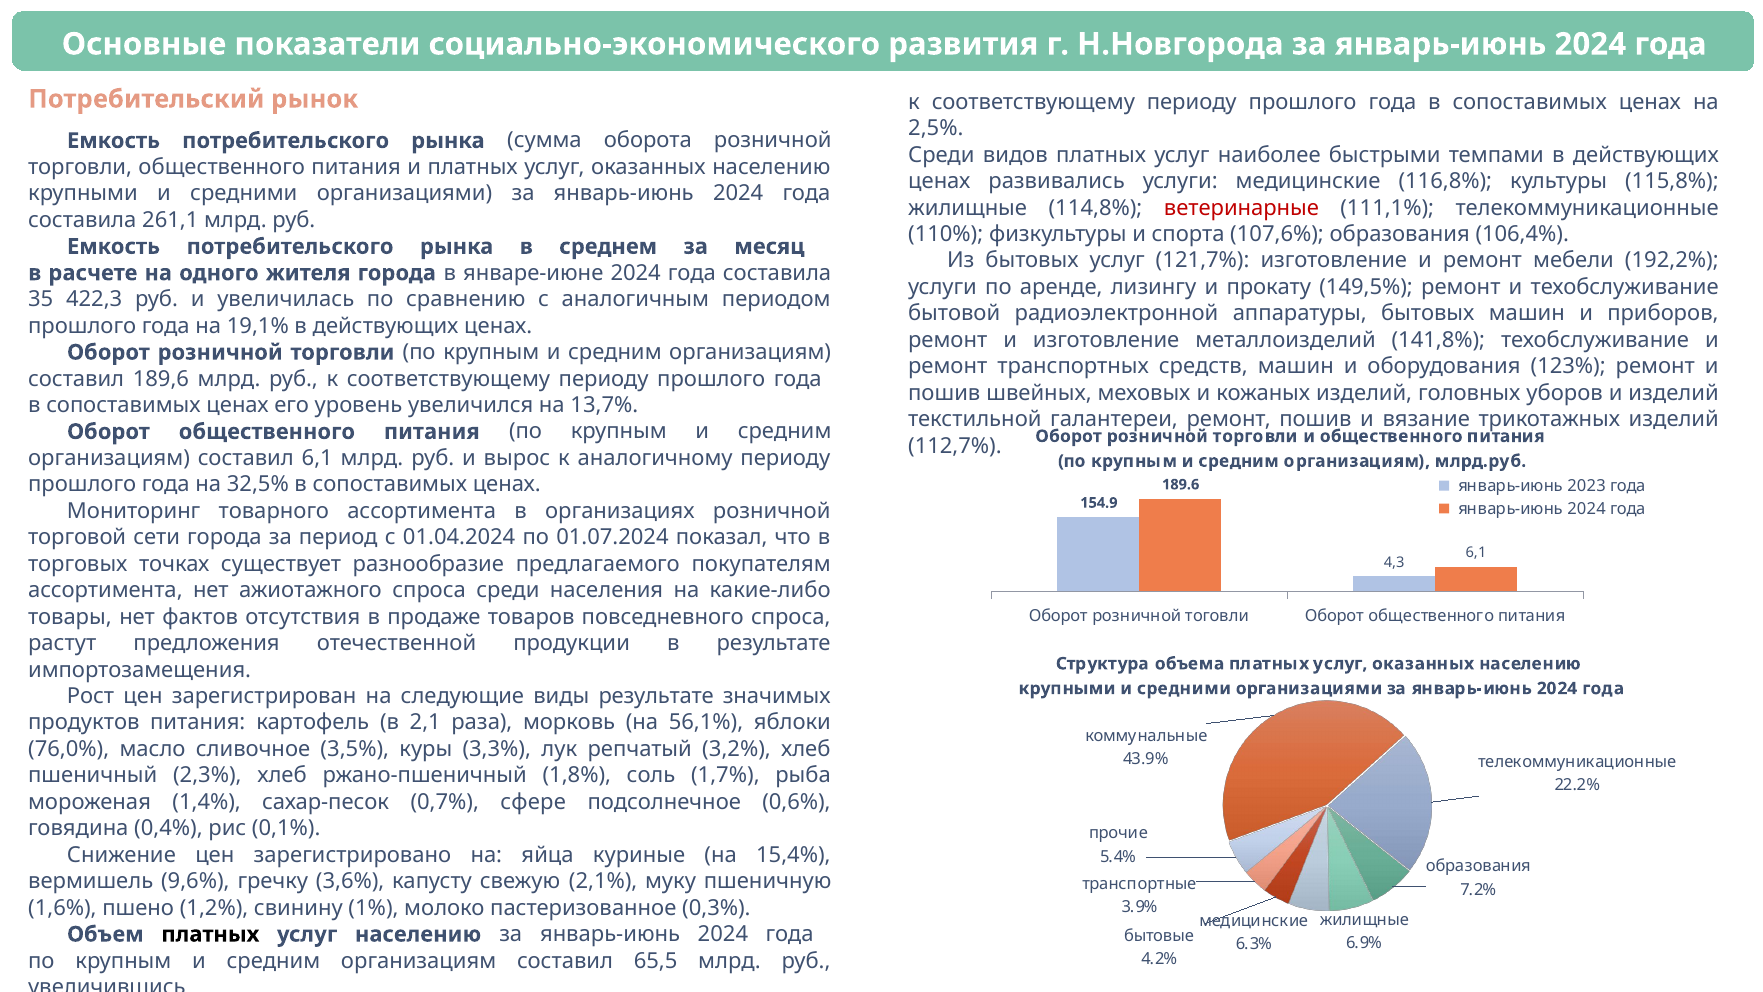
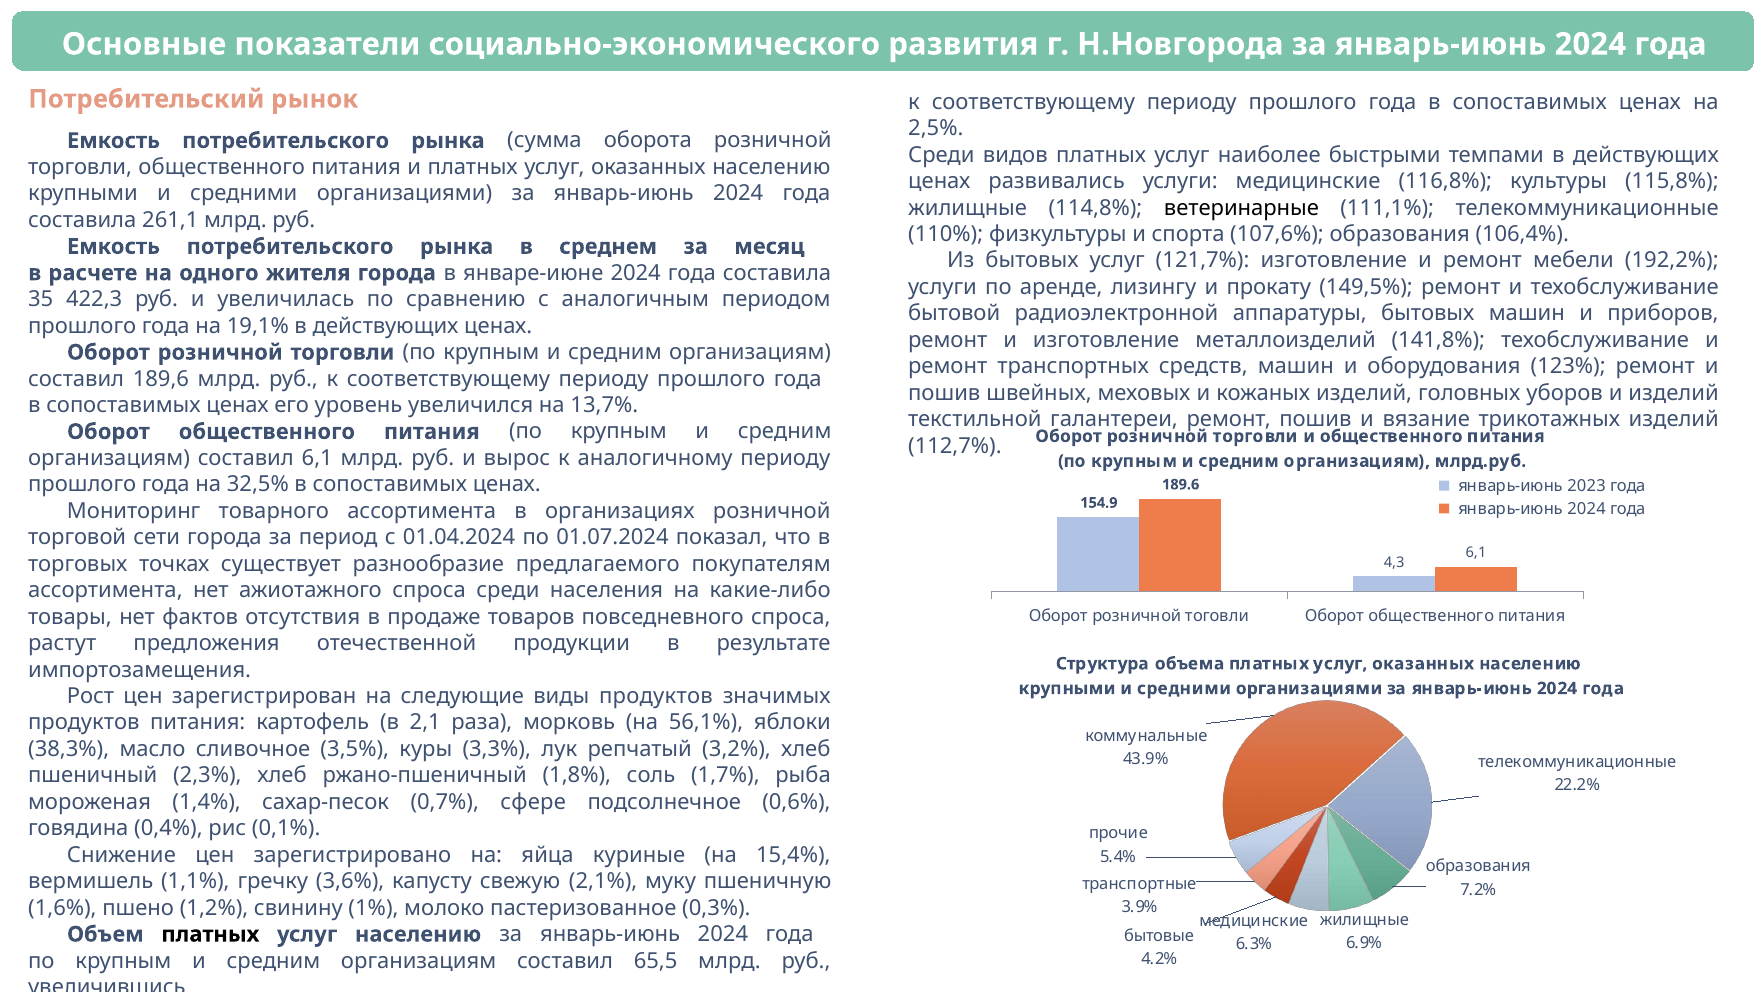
ветеринарные colour: red -> black (1241, 208)
виды результате: результате -> продуктов (656, 696)
76,0%: 76,0% -> 38,3% (69, 749)
9,6%: 9,6% -> 1,1% (195, 881)
